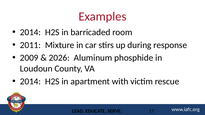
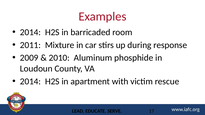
2026: 2026 -> 2010 (59, 58)
